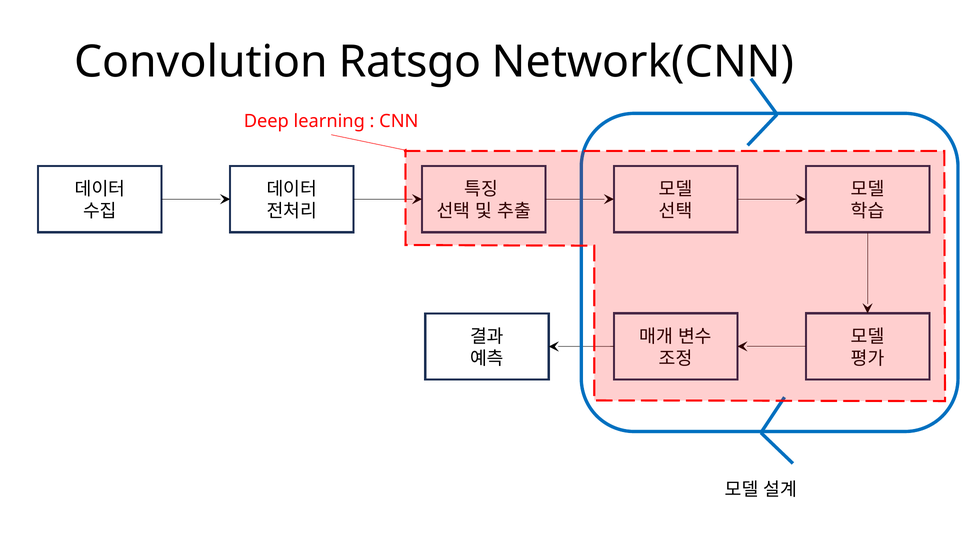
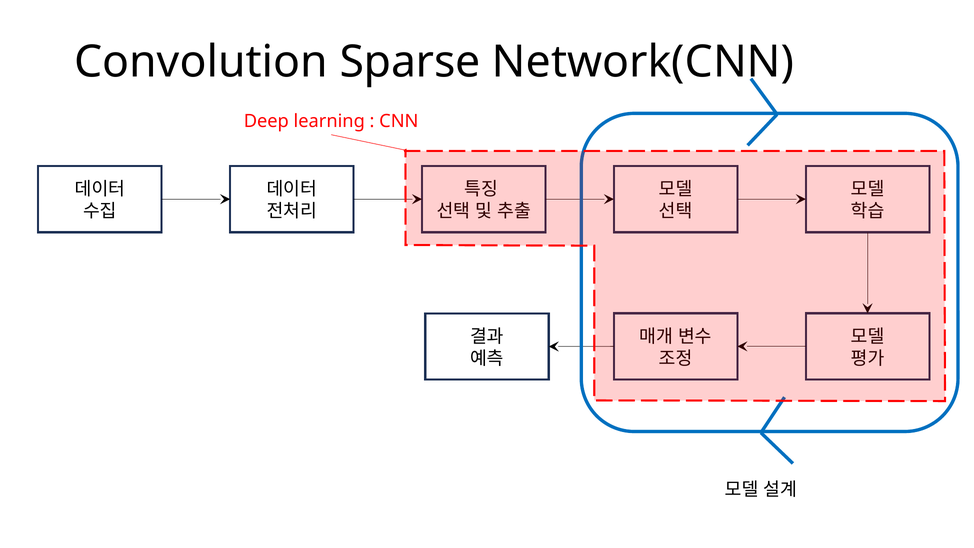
Ratsgo: Ratsgo -> Sparse (410, 62)
